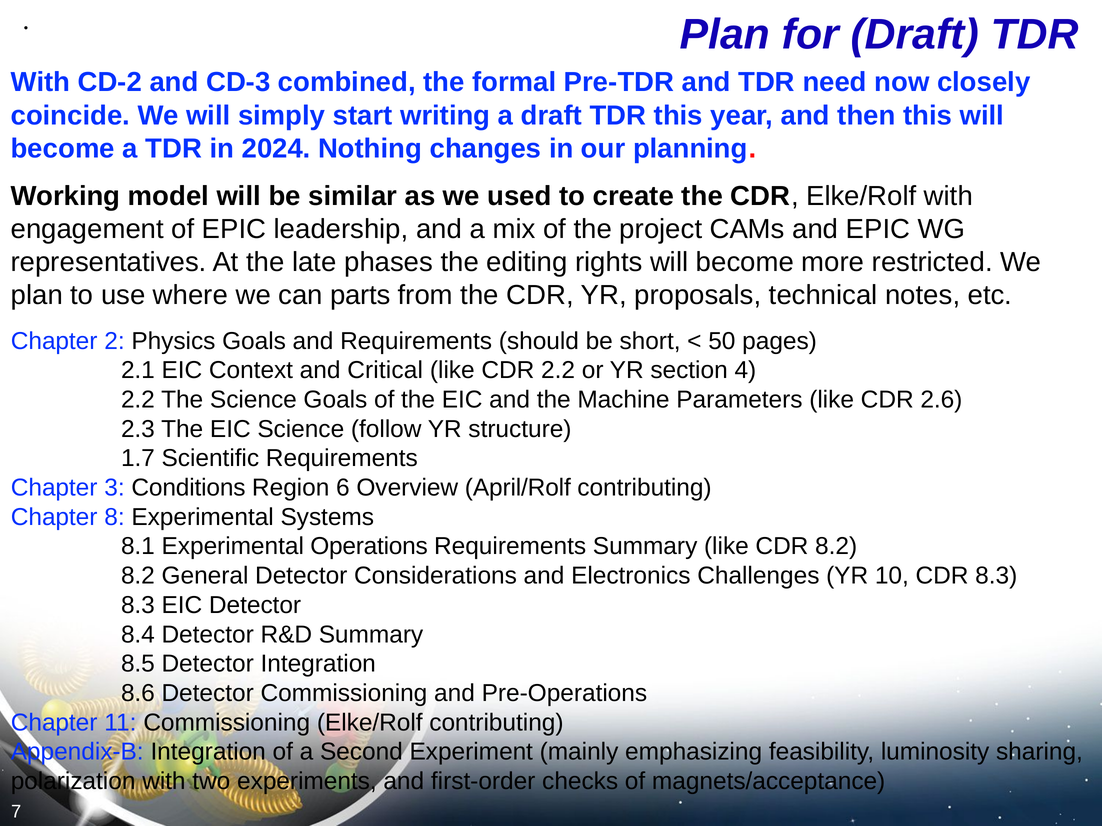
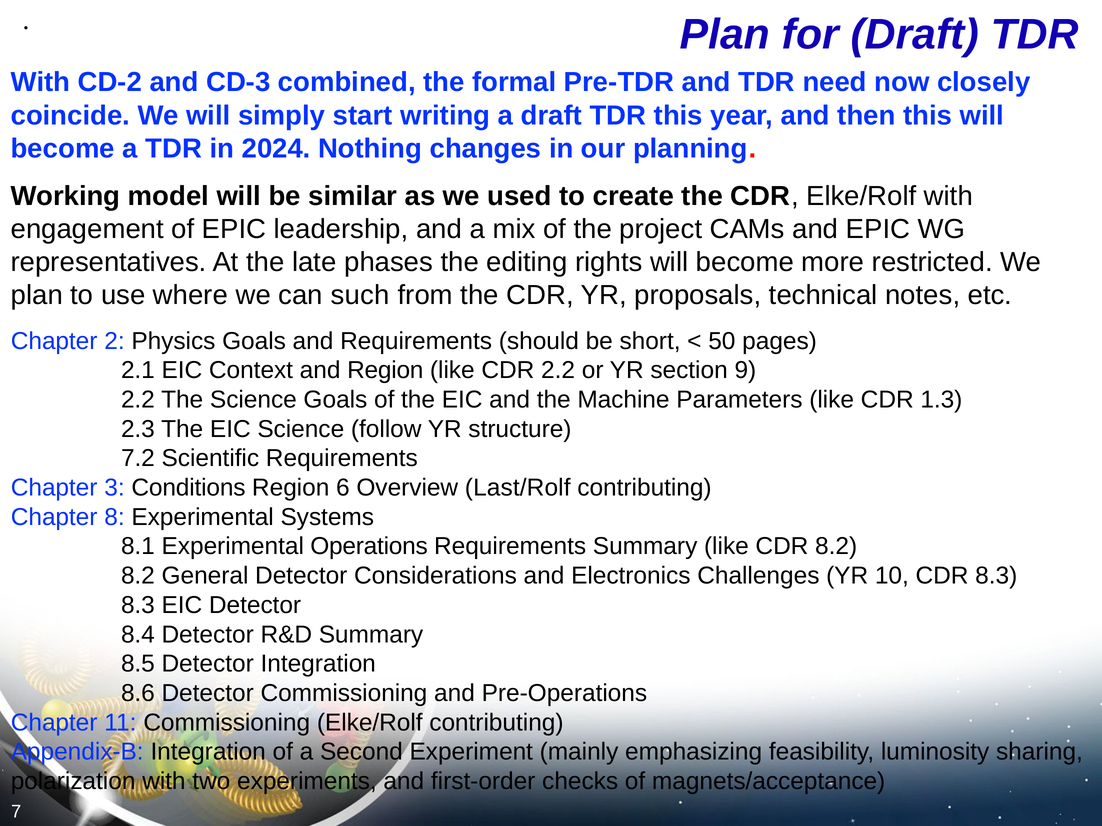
parts: parts -> such (360, 295)
and Critical: Critical -> Region (385, 371)
4: 4 -> 9 (745, 371)
2.6: 2.6 -> 1.3 (941, 400)
1.7: 1.7 -> 7.2 (138, 459)
April/Rolf: April/Rolf -> Last/Rolf (518, 488)
